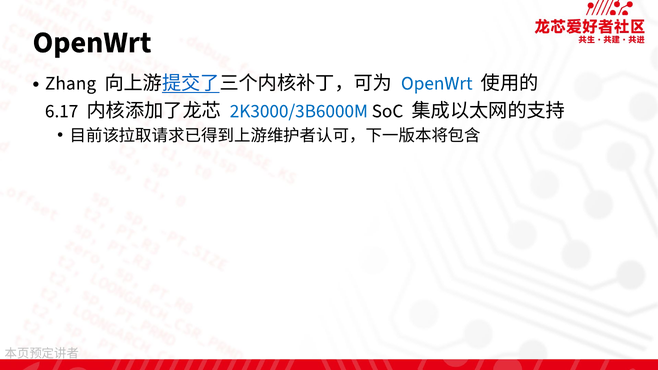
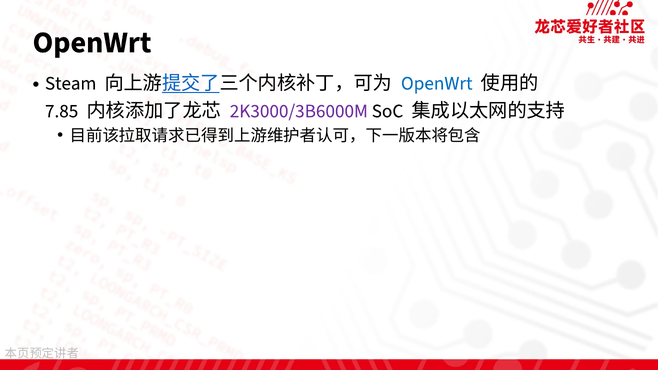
Zhang: Zhang -> Steam (71, 83)
6.17: 6.17 -> 7.85 (62, 111)
2K3000/3B6000M colour: blue -> purple (299, 111)
